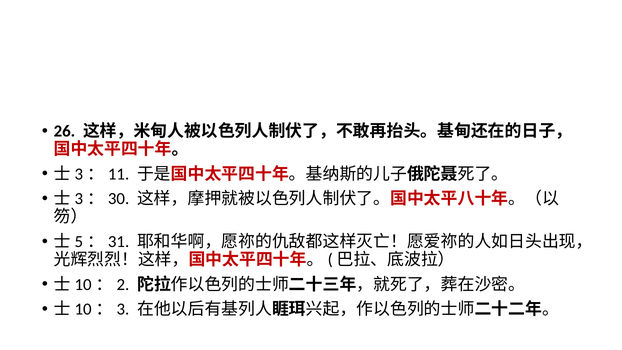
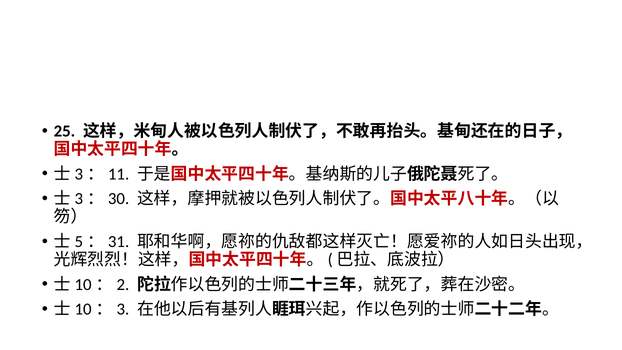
26: 26 -> 25 (64, 131)
